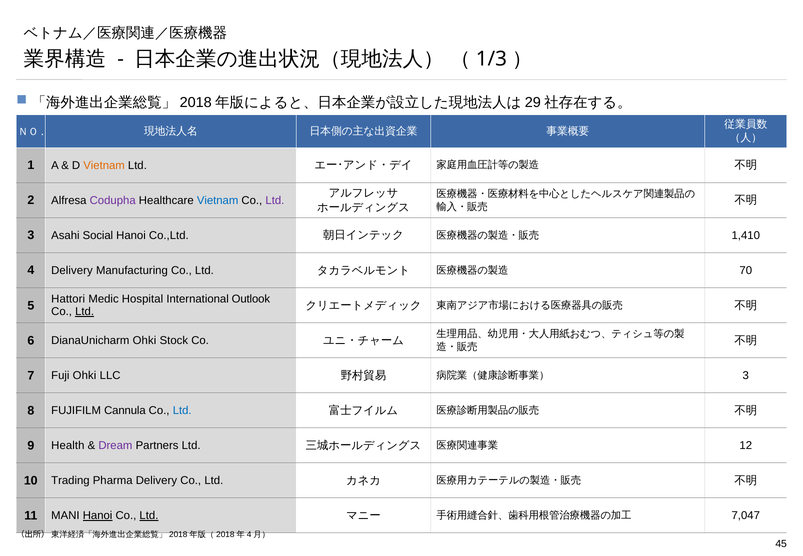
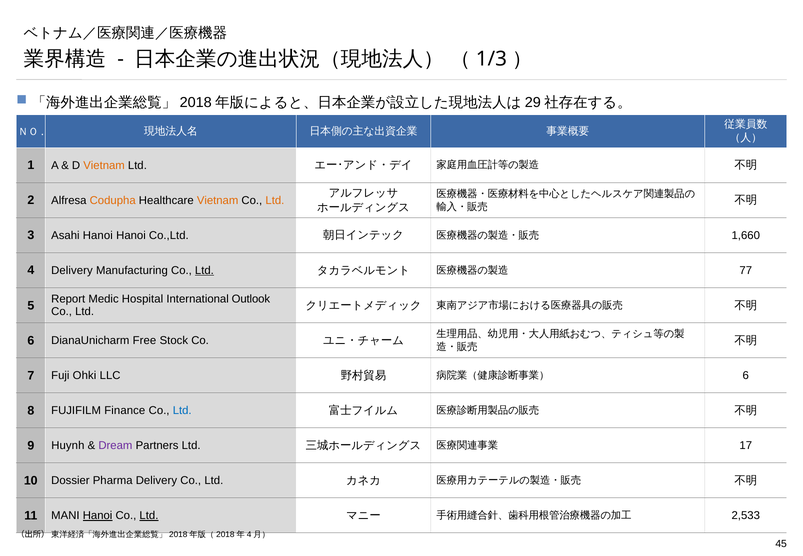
Codupha colour: purple -> orange (113, 200)
Vietnam colour: blue -> orange (218, 200)
Ltd colour: purple -> orange (275, 200)
Asahi Social: Social -> Hanoi (98, 235)
1,410: 1,410 -> 1,660 (746, 235)
Ltd underline: none -> present (204, 270)
70: 70 -> 77 (746, 270)
Hattori: Hattori -> Report (68, 299)
Ltd underline: present -> none (85, 312)
DianaUnicharm Ohki: Ohki -> Free (144, 340)
3: 3 -> 6 (746, 375)
Cannula: Cannula -> Finance (125, 410)
Health: Health -> Huynh (68, 445)
12: 12 -> 17 (746, 445)
Trading: Trading -> Dossier (70, 480)
7,047: 7,047 -> 2,533 (746, 515)
